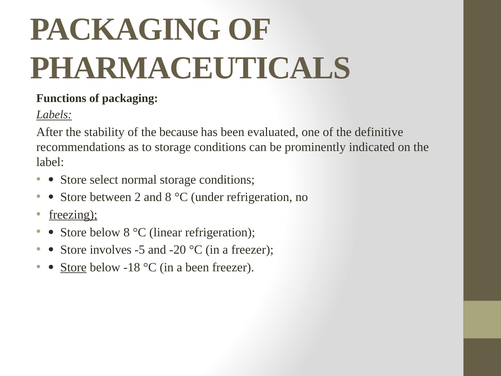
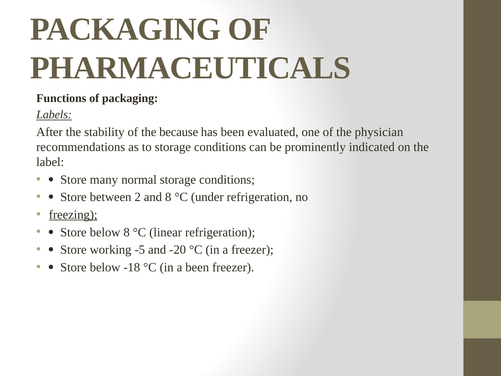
definitive: definitive -> physician (379, 132)
select: select -> many (104, 179)
involves: involves -> working (111, 250)
Store underline: present -> none (73, 267)
